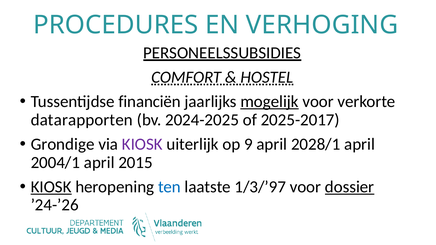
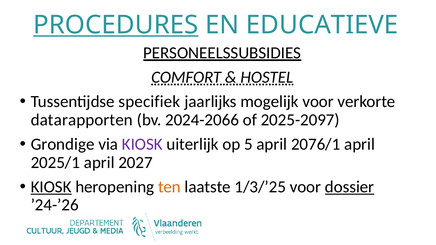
PROCEDURES underline: none -> present (116, 25)
VERHOGING: VERHOGING -> EDUCATIEVE (322, 25)
financiën: financiën -> specifiek (149, 102)
mogelijk underline: present -> none (270, 102)
2024-2025: 2024-2025 -> 2024-2066 (202, 120)
2025-2017: 2025-2017 -> 2025-2097 (300, 120)
9: 9 -> 5 (248, 144)
2028/1: 2028/1 -> 2076/1 (316, 144)
2004/1: 2004/1 -> 2025/1 (55, 163)
2015: 2015 -> 2027 (136, 163)
ten colour: blue -> orange (169, 187)
1/3/’97: 1/3/’97 -> 1/3/’25 (260, 187)
